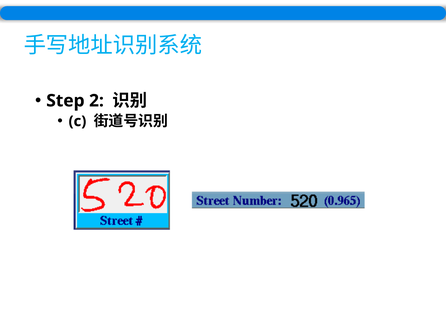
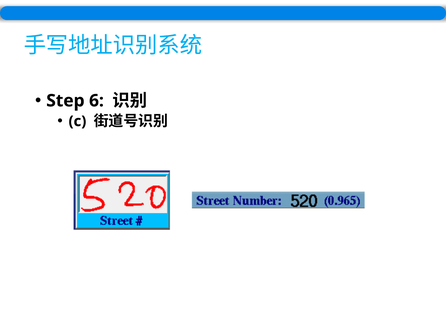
2: 2 -> 6 (96, 101)
